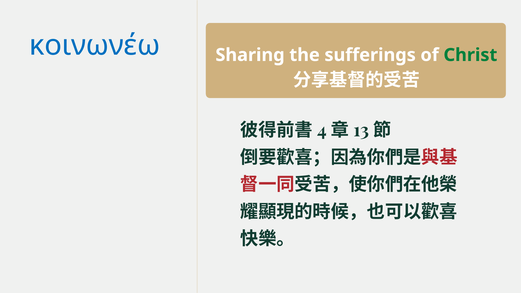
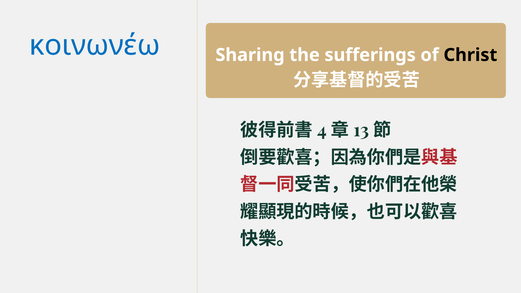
Christ colour: green -> black (470, 55)
